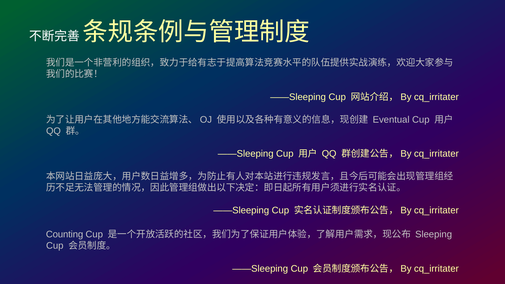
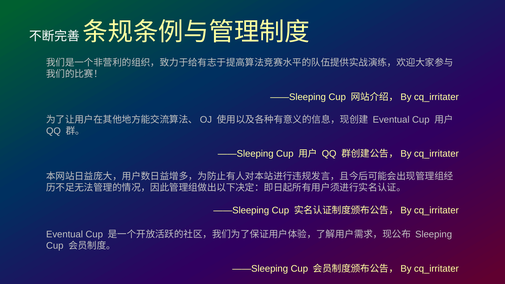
Counting: Counting -> Eventual (65, 235)
